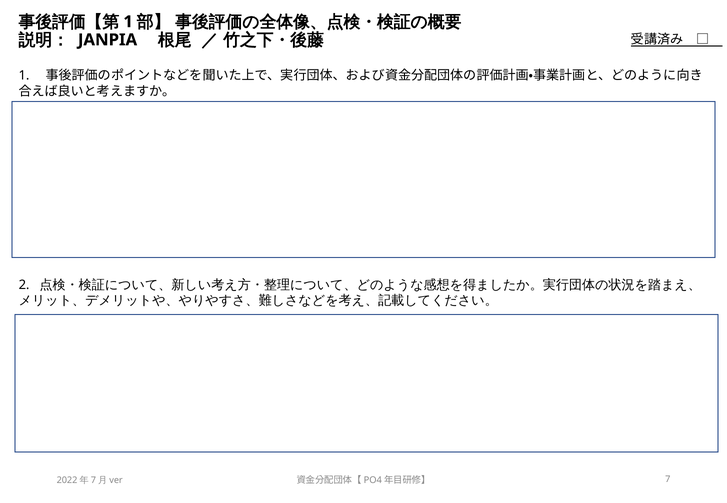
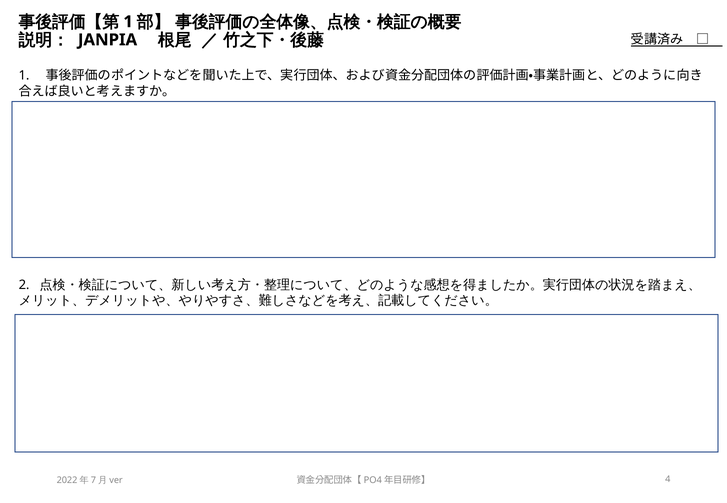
7: 7 -> 4 (668, 480)
